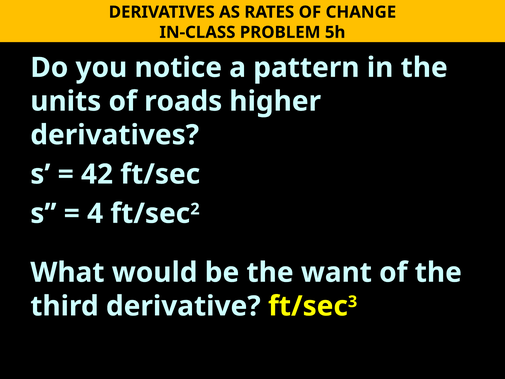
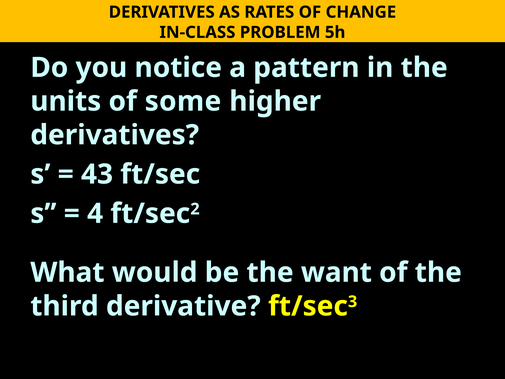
roads: roads -> some (183, 101)
42: 42 -> 43 (97, 174)
